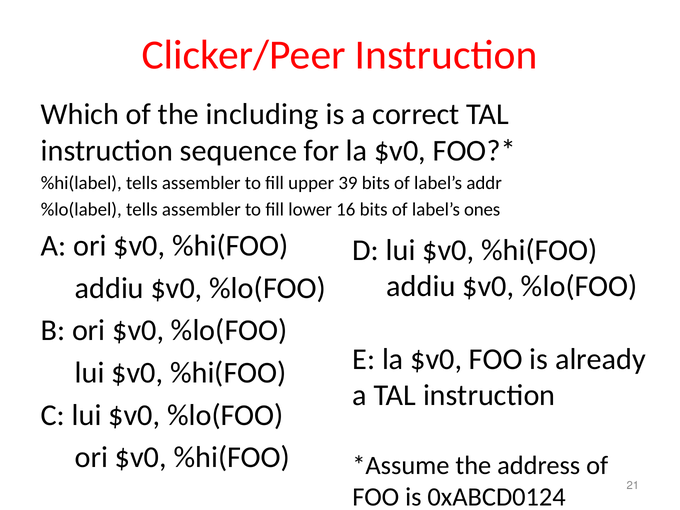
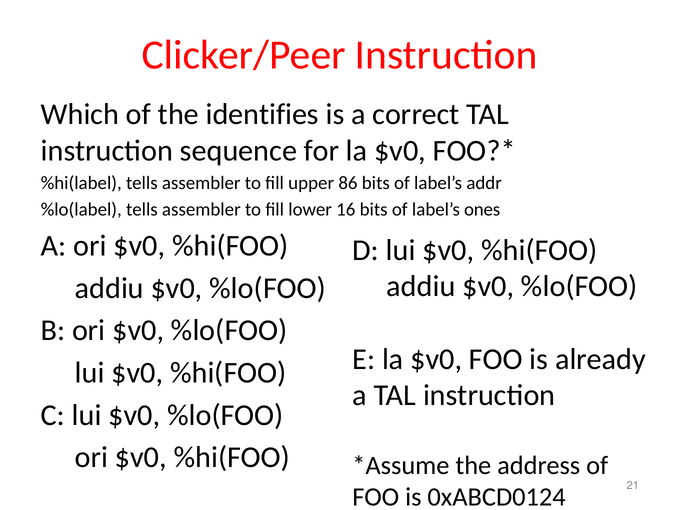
including: including -> identifies (262, 114)
39: 39 -> 86 (348, 183)
